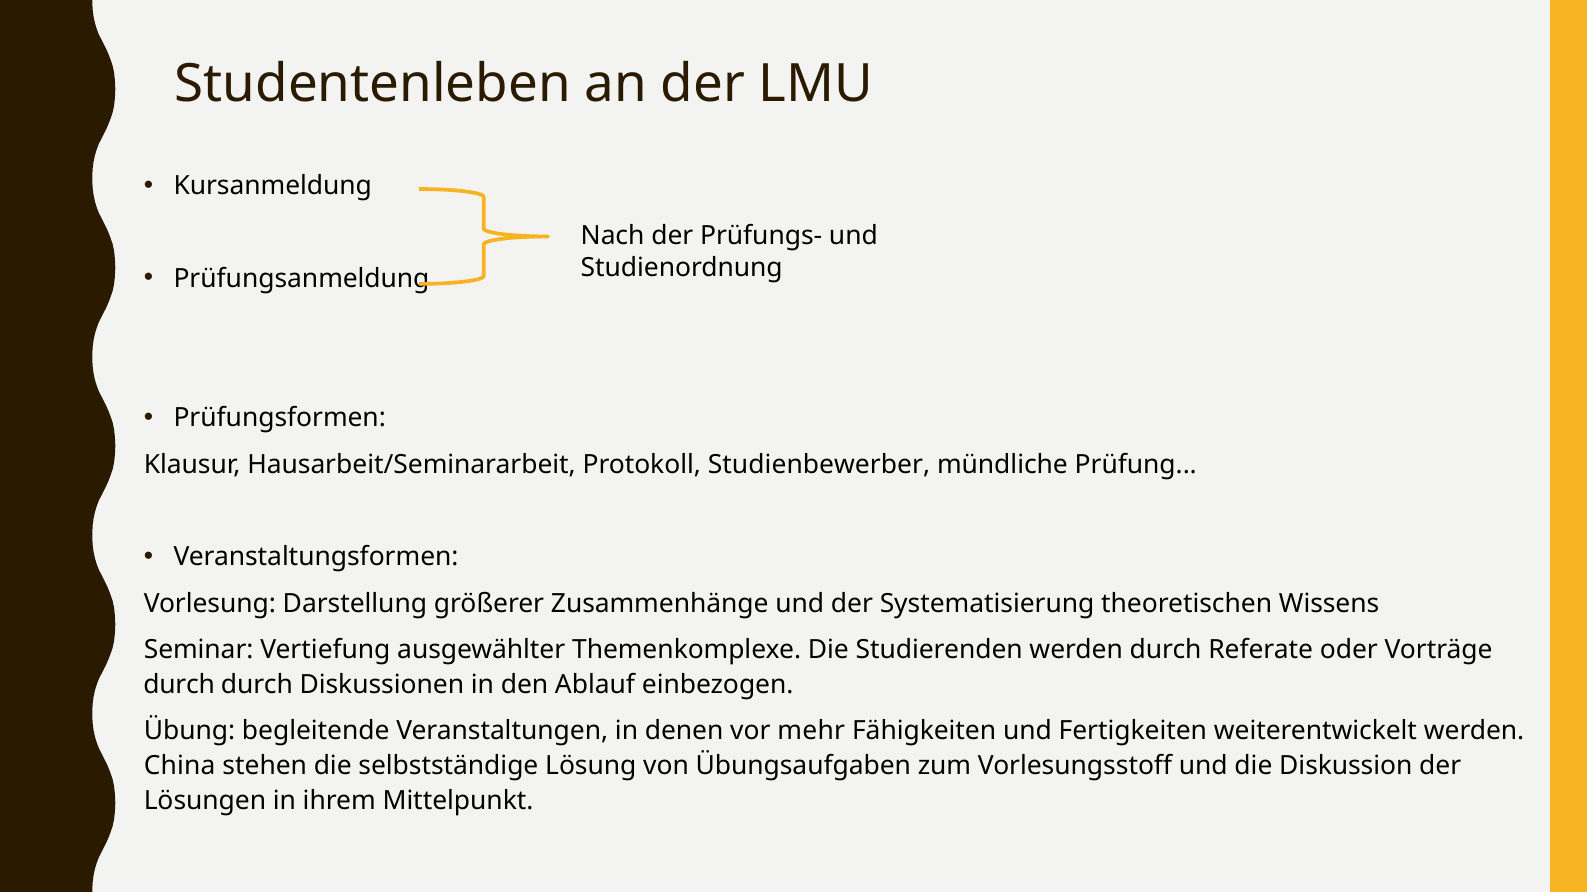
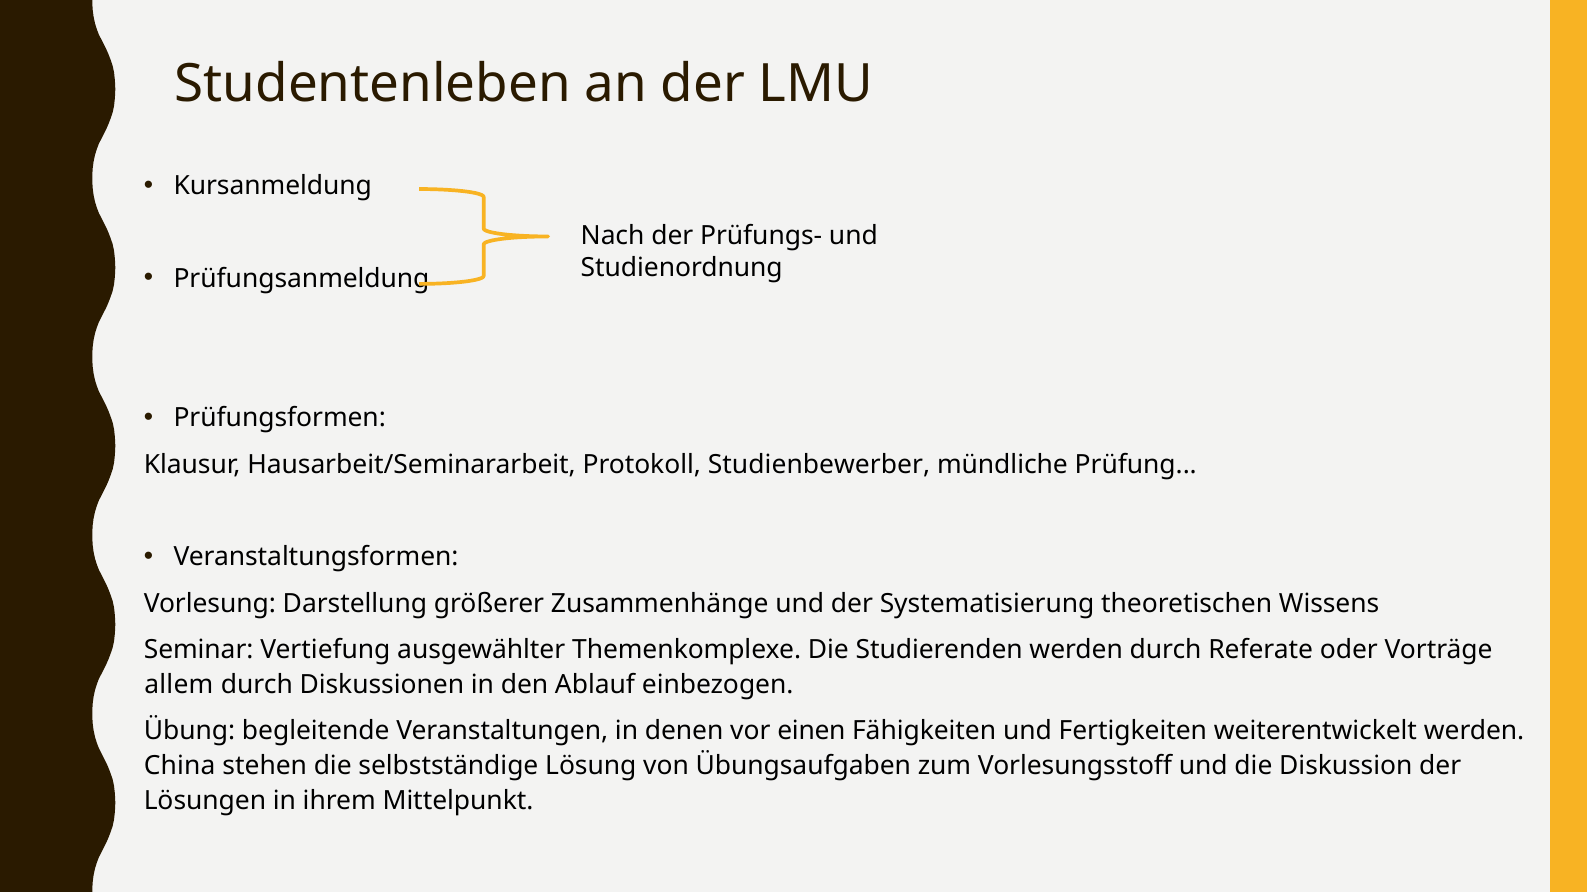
durch: durch -> allem (179, 685)
mehr: mehr -> einen (811, 732)
